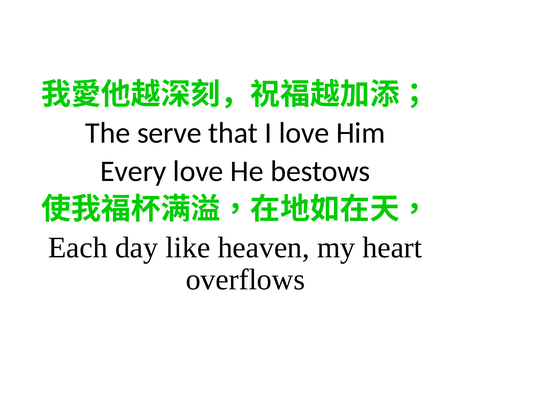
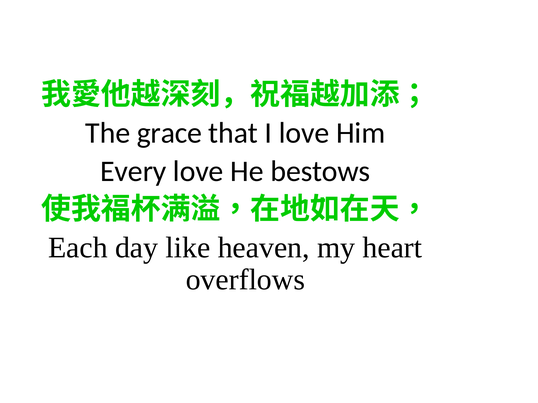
serve: serve -> grace (169, 133)
